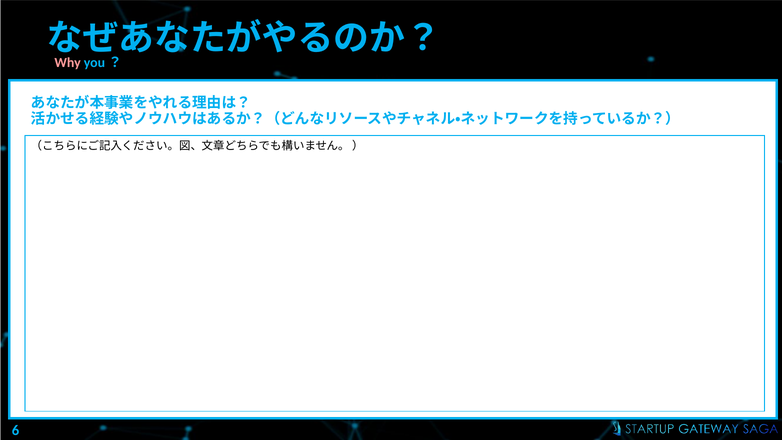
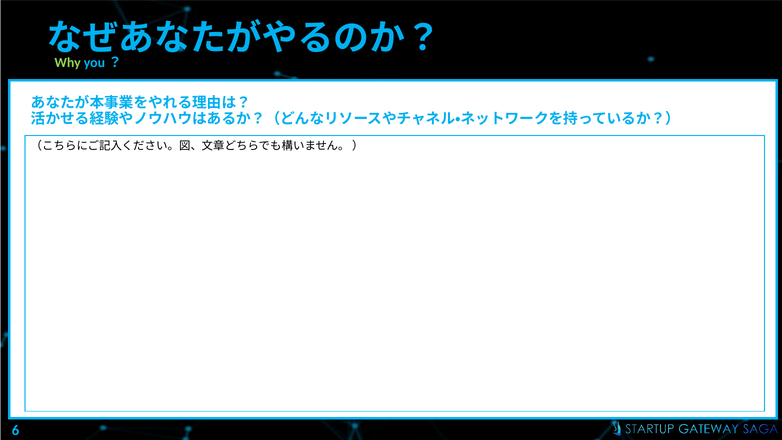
Why colour: pink -> light green (68, 63)
